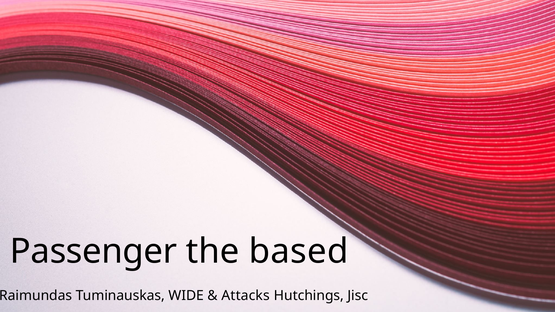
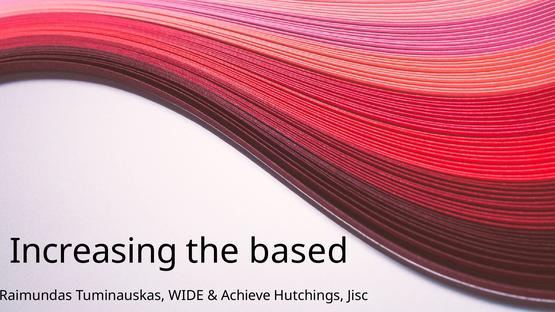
Passenger: Passenger -> Increasing (94, 252)
Attacks: Attacks -> Achieve (246, 296)
